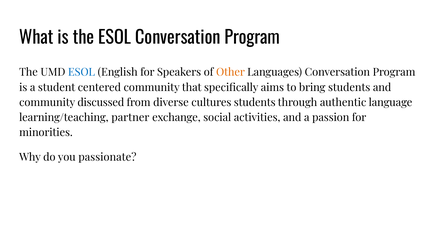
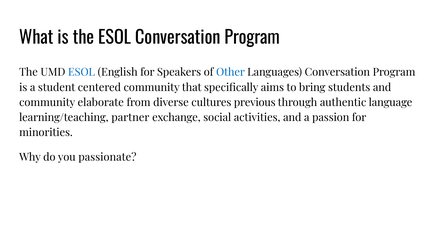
Other colour: orange -> blue (230, 72)
discussed: discussed -> elaborate (101, 103)
cultures students: students -> previous (255, 103)
